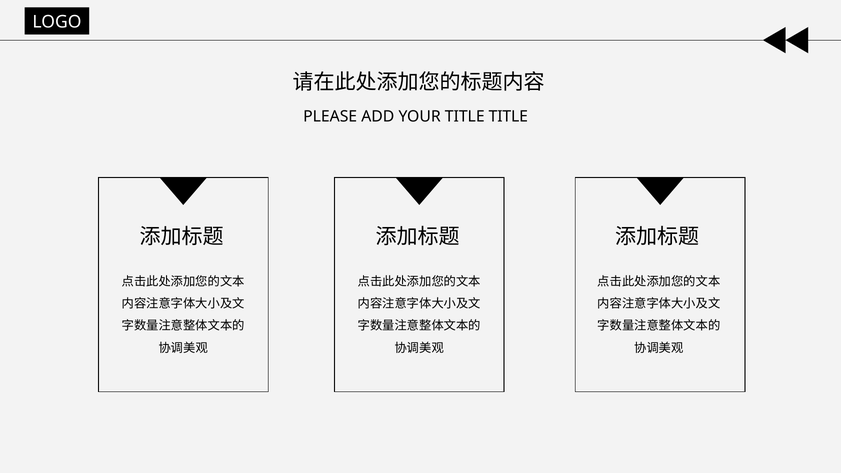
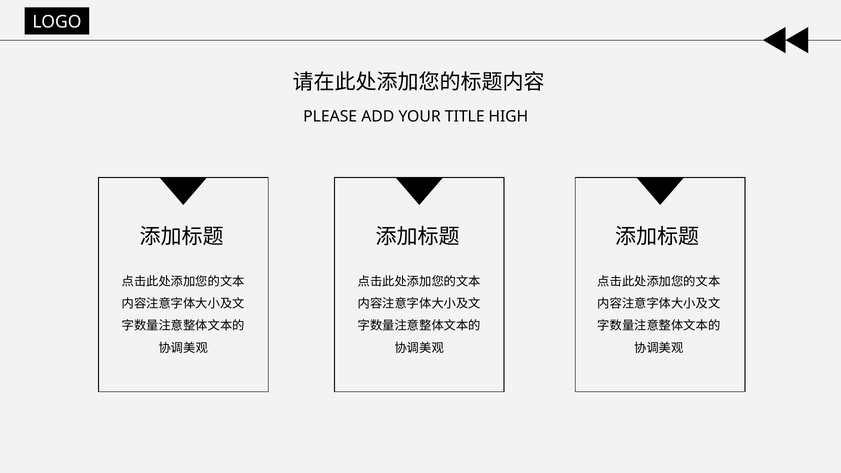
TITLE TITLE: TITLE -> HIGH (508, 117)
